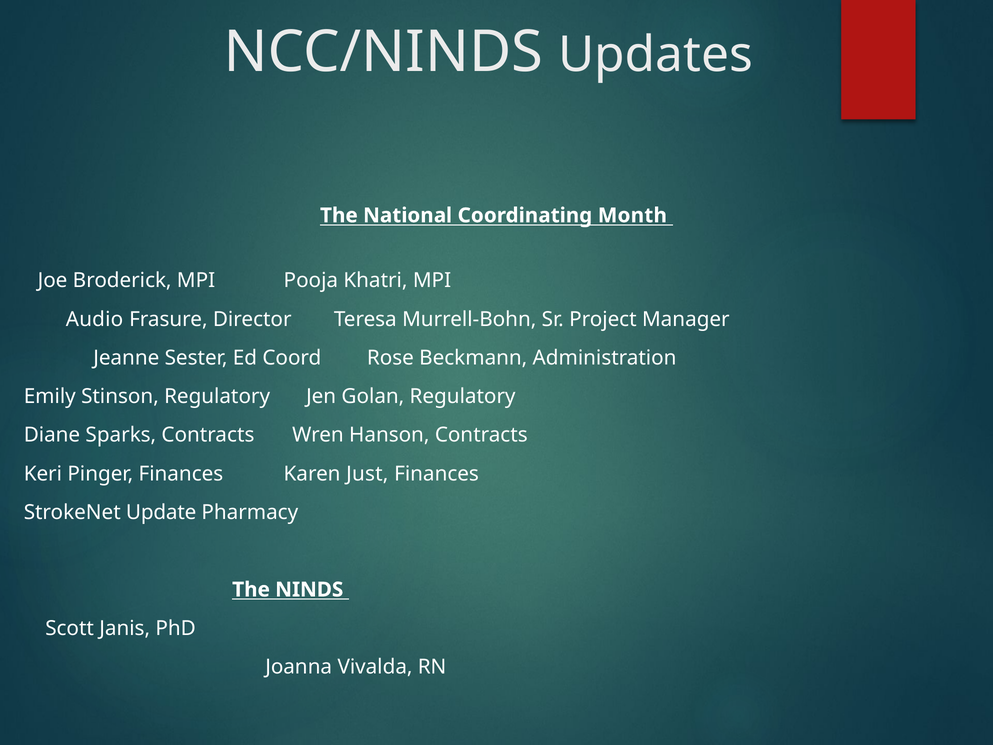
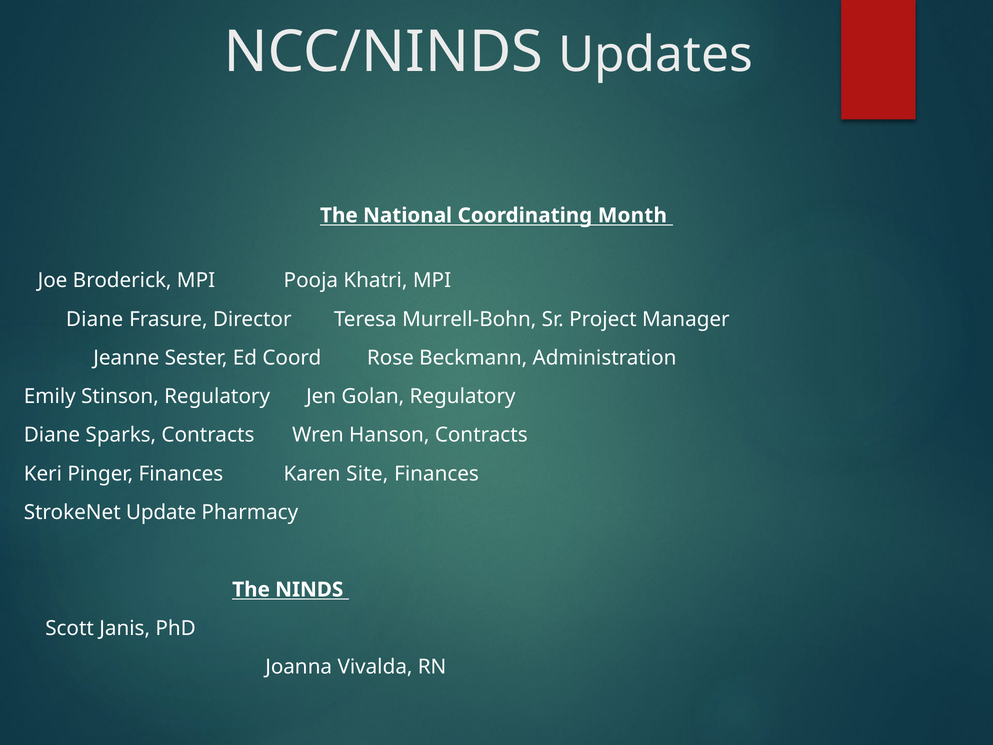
Audio: Audio -> Diane (95, 319)
Just: Just -> Site (367, 474)
